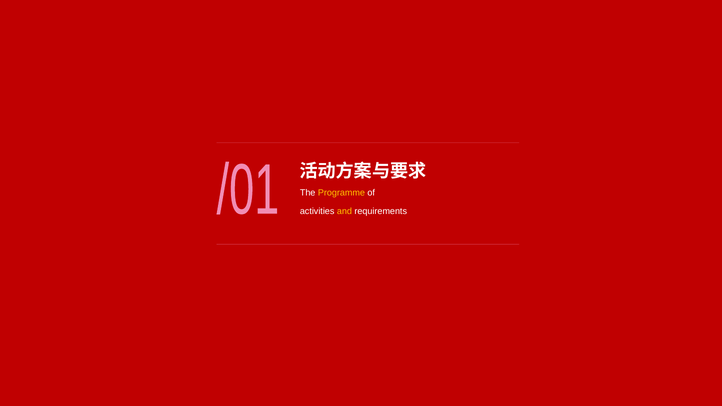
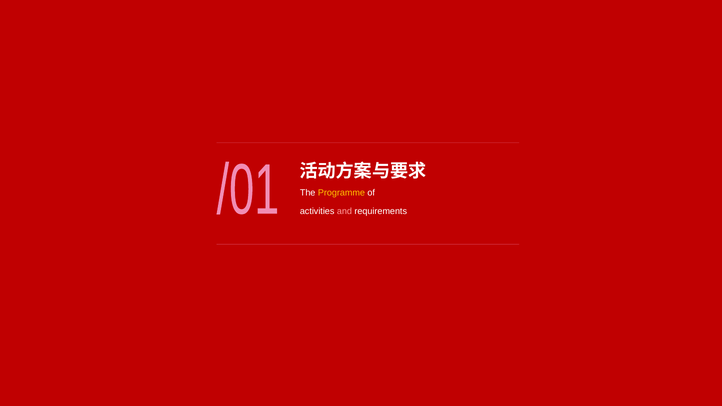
and colour: yellow -> pink (344, 211)
